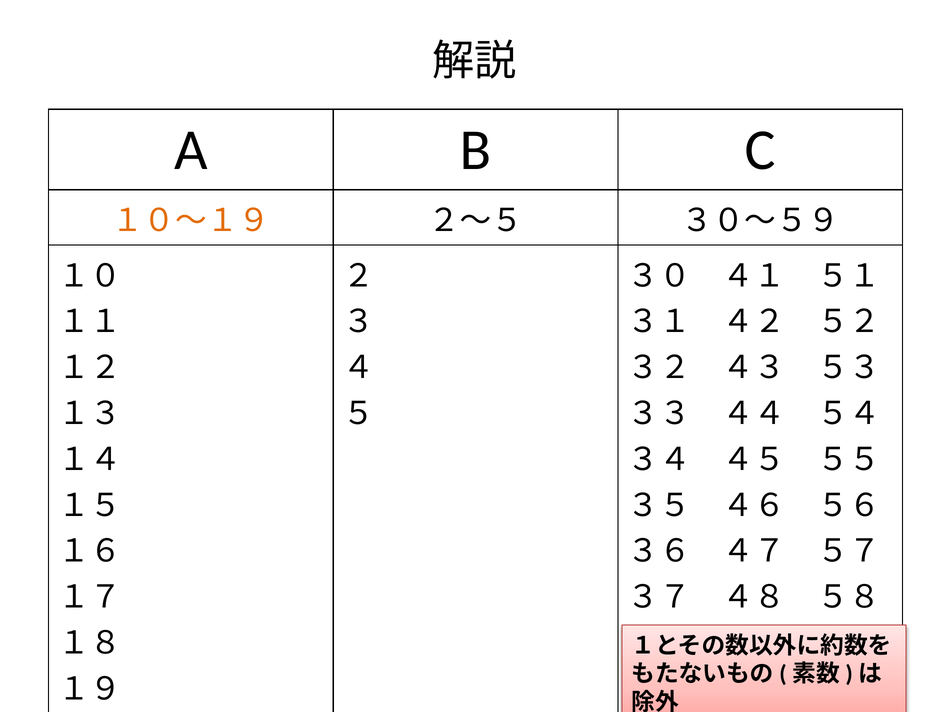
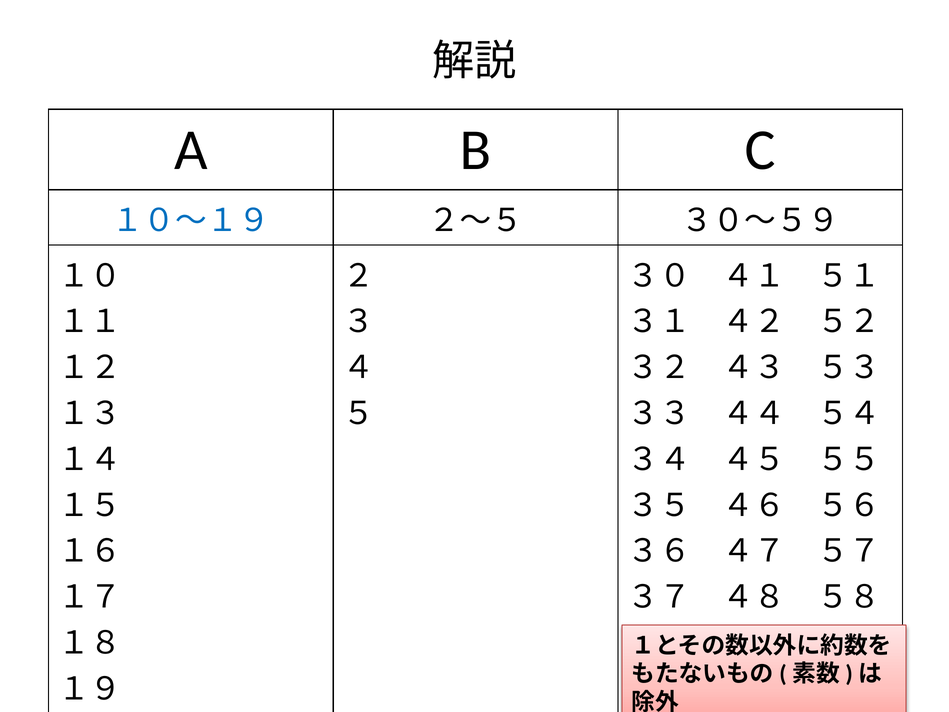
１０～１９ colour: orange -> blue (191, 221)
